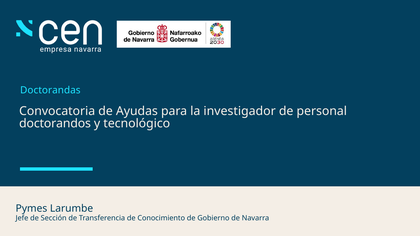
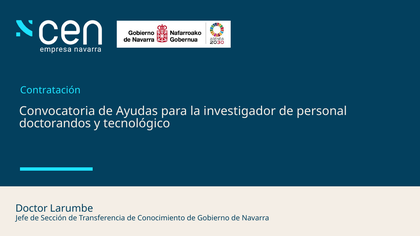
Doctorandas: Doctorandas -> Contratación (50, 90)
Pymes: Pymes -> Doctor (32, 209)
